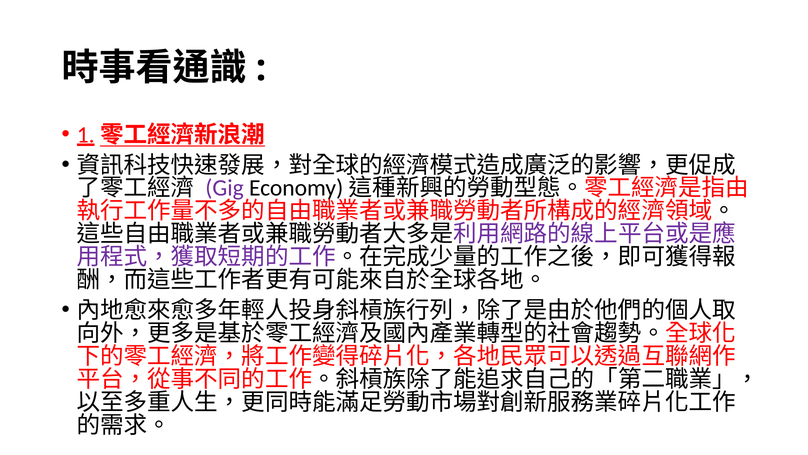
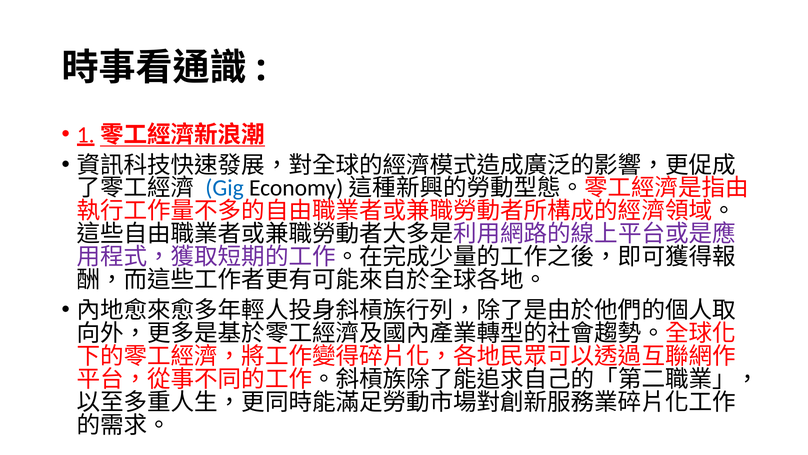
Gig colour: purple -> blue (225, 188)
